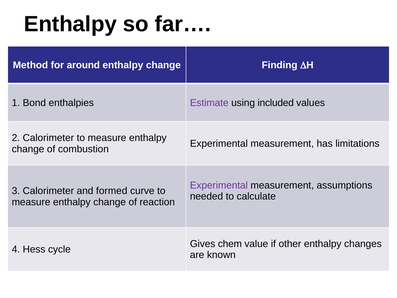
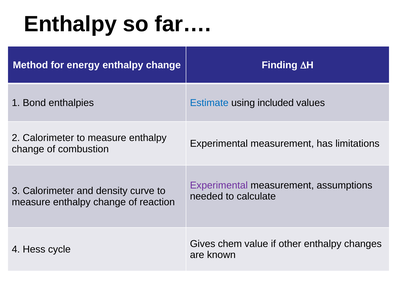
around: around -> energy (83, 65)
Estimate colour: purple -> blue (209, 103)
formed: formed -> density (112, 191)
